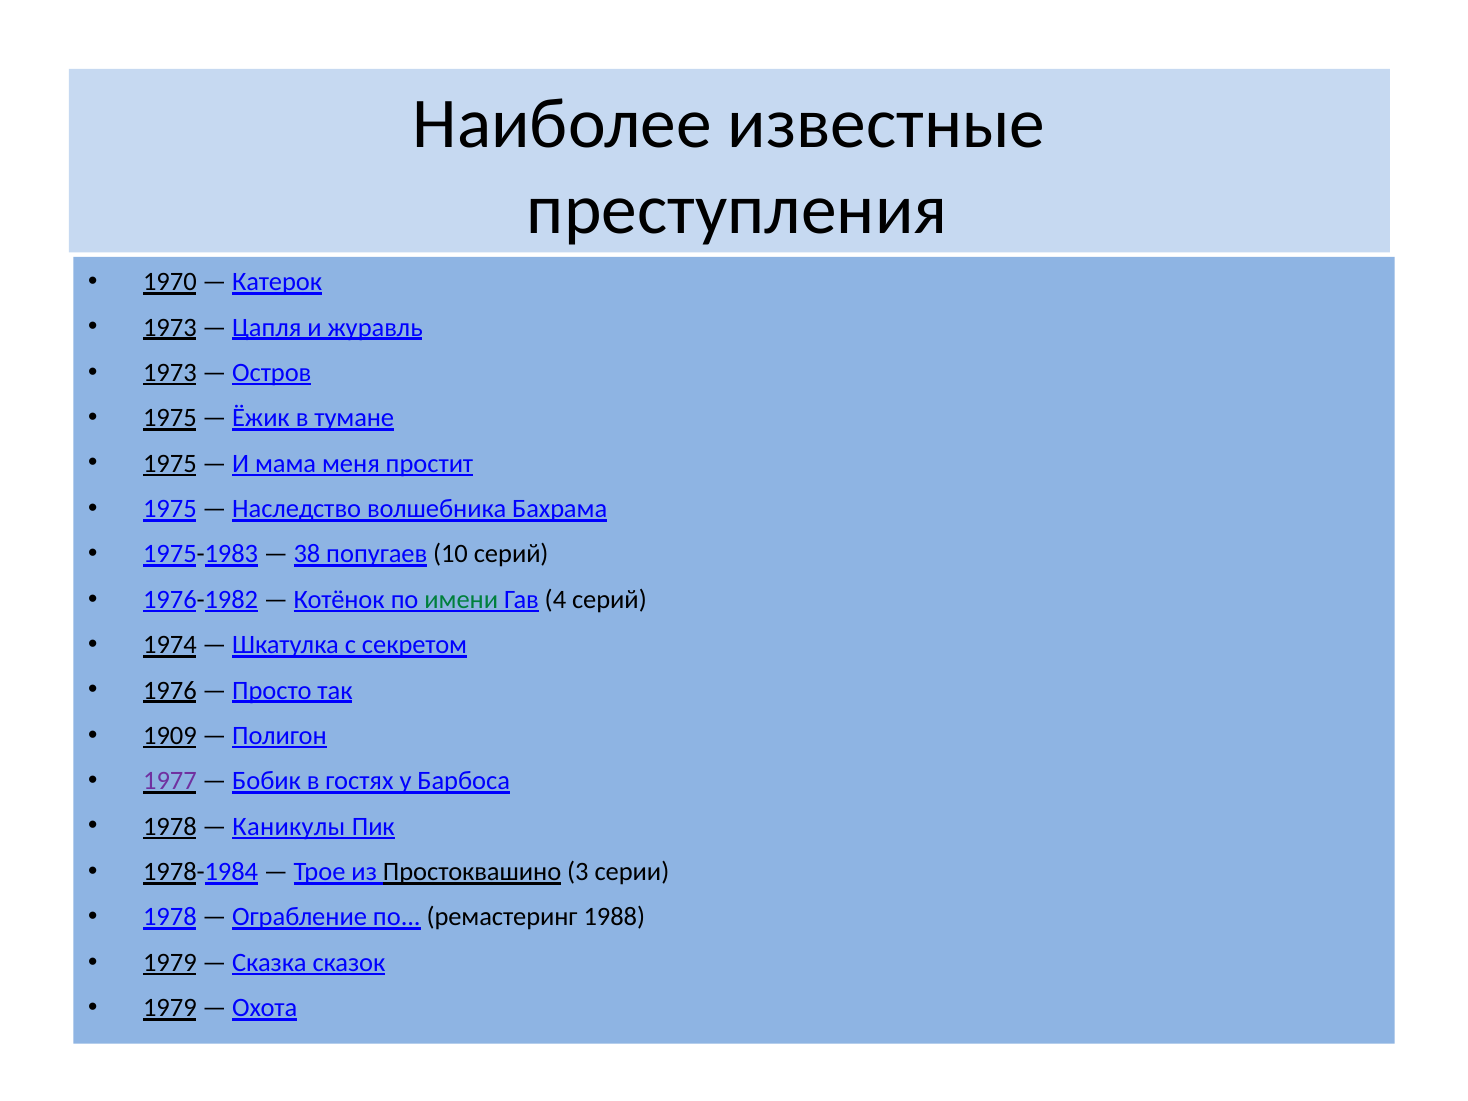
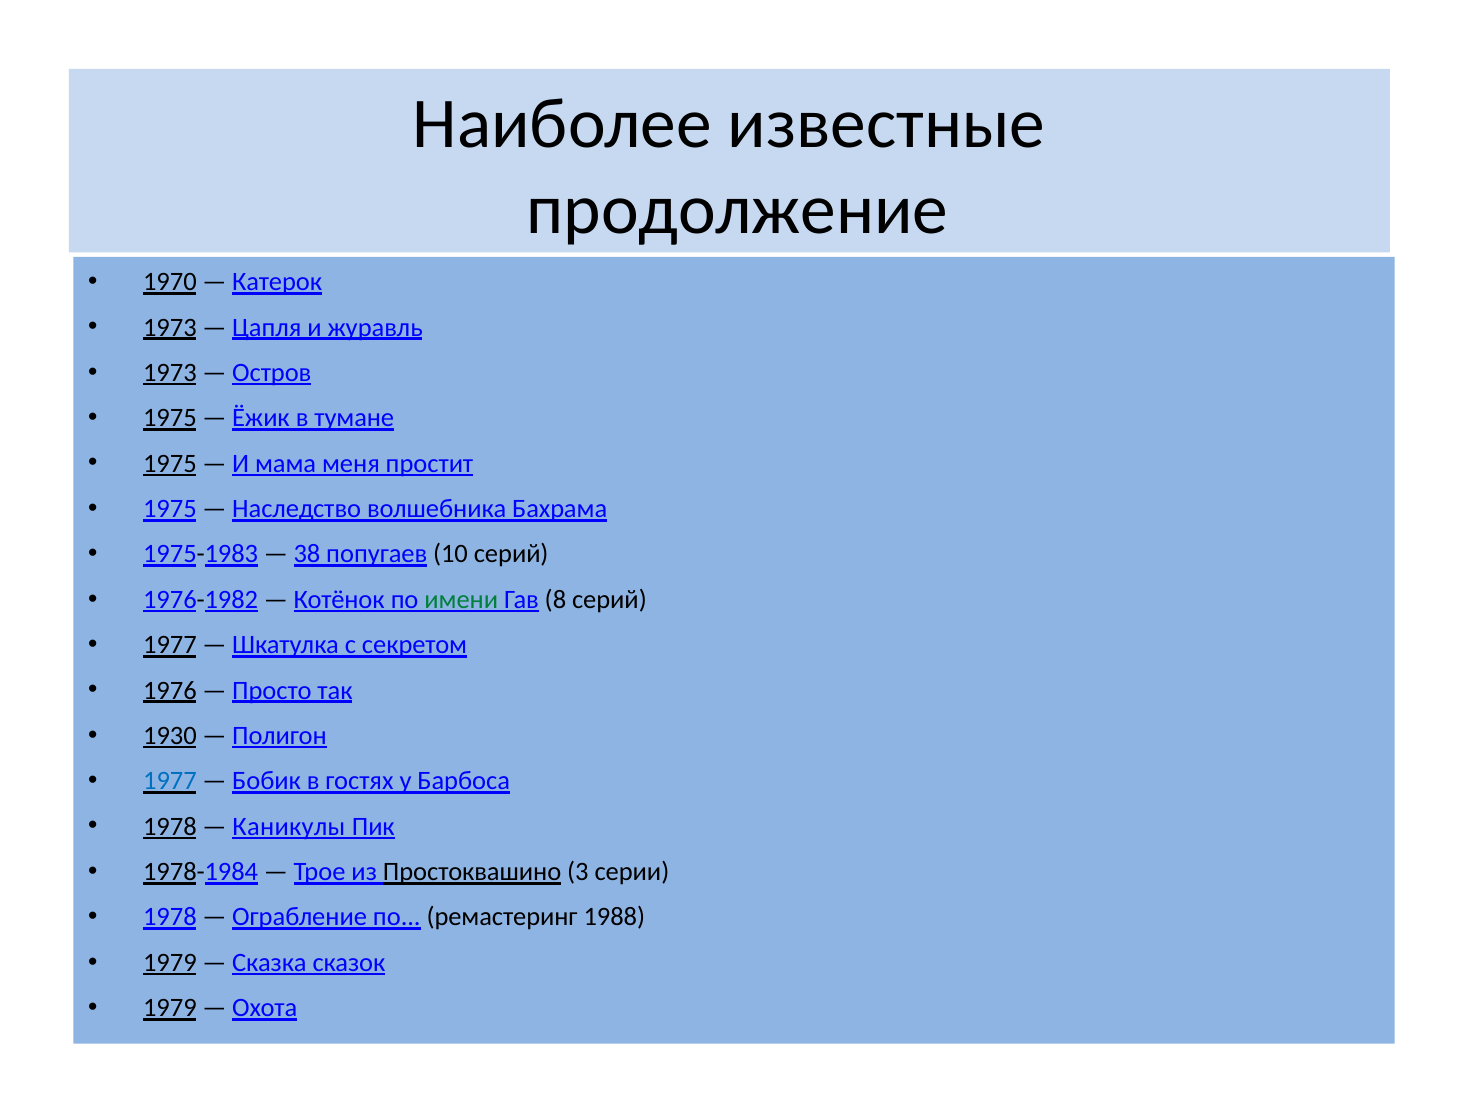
преступления: преступления -> продолжение (737, 210)
4: 4 -> 8 (555, 600)
1974: 1974 -> 1977 (170, 645)
1909: 1909 -> 1930 (170, 736)
1977 colour: purple -> blue (170, 781)
